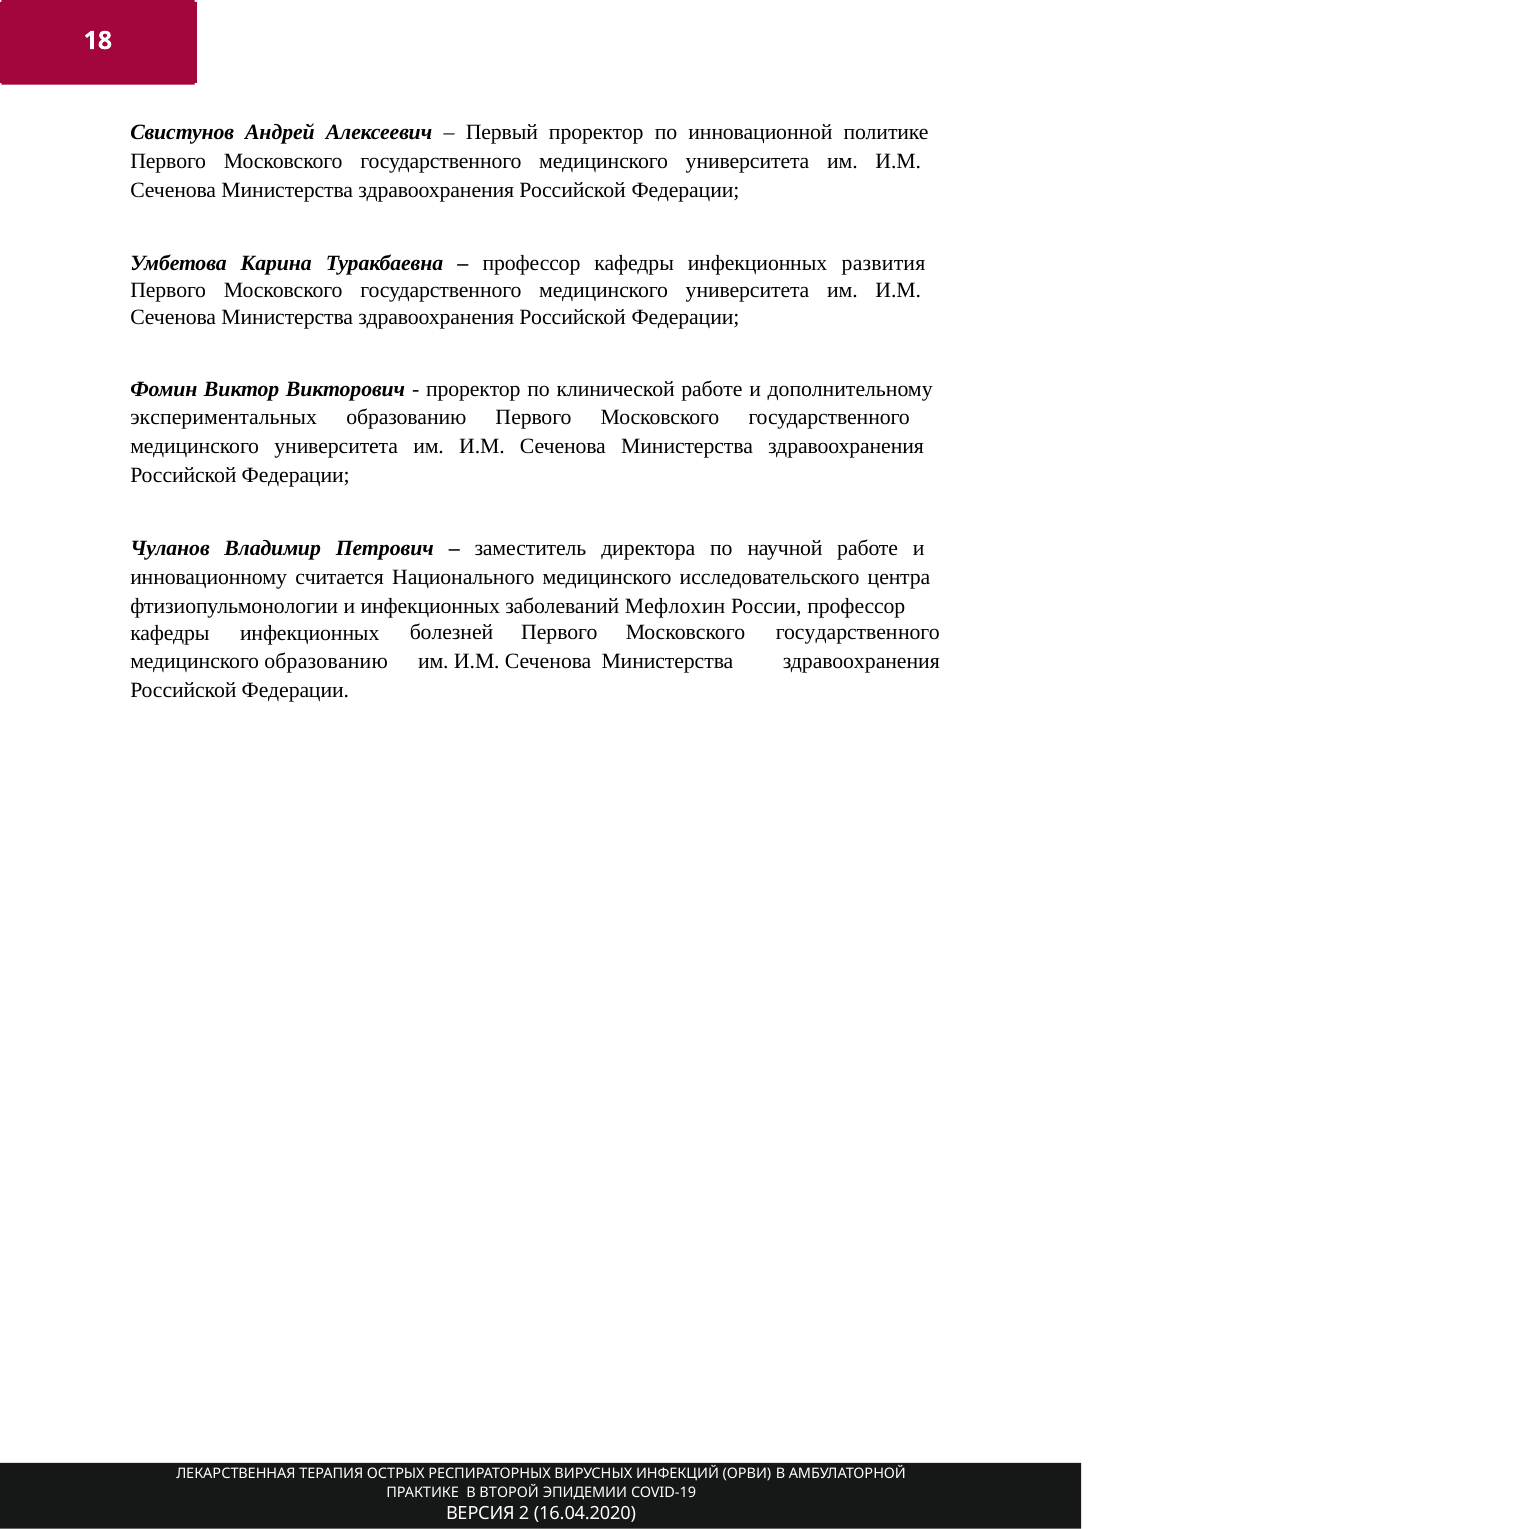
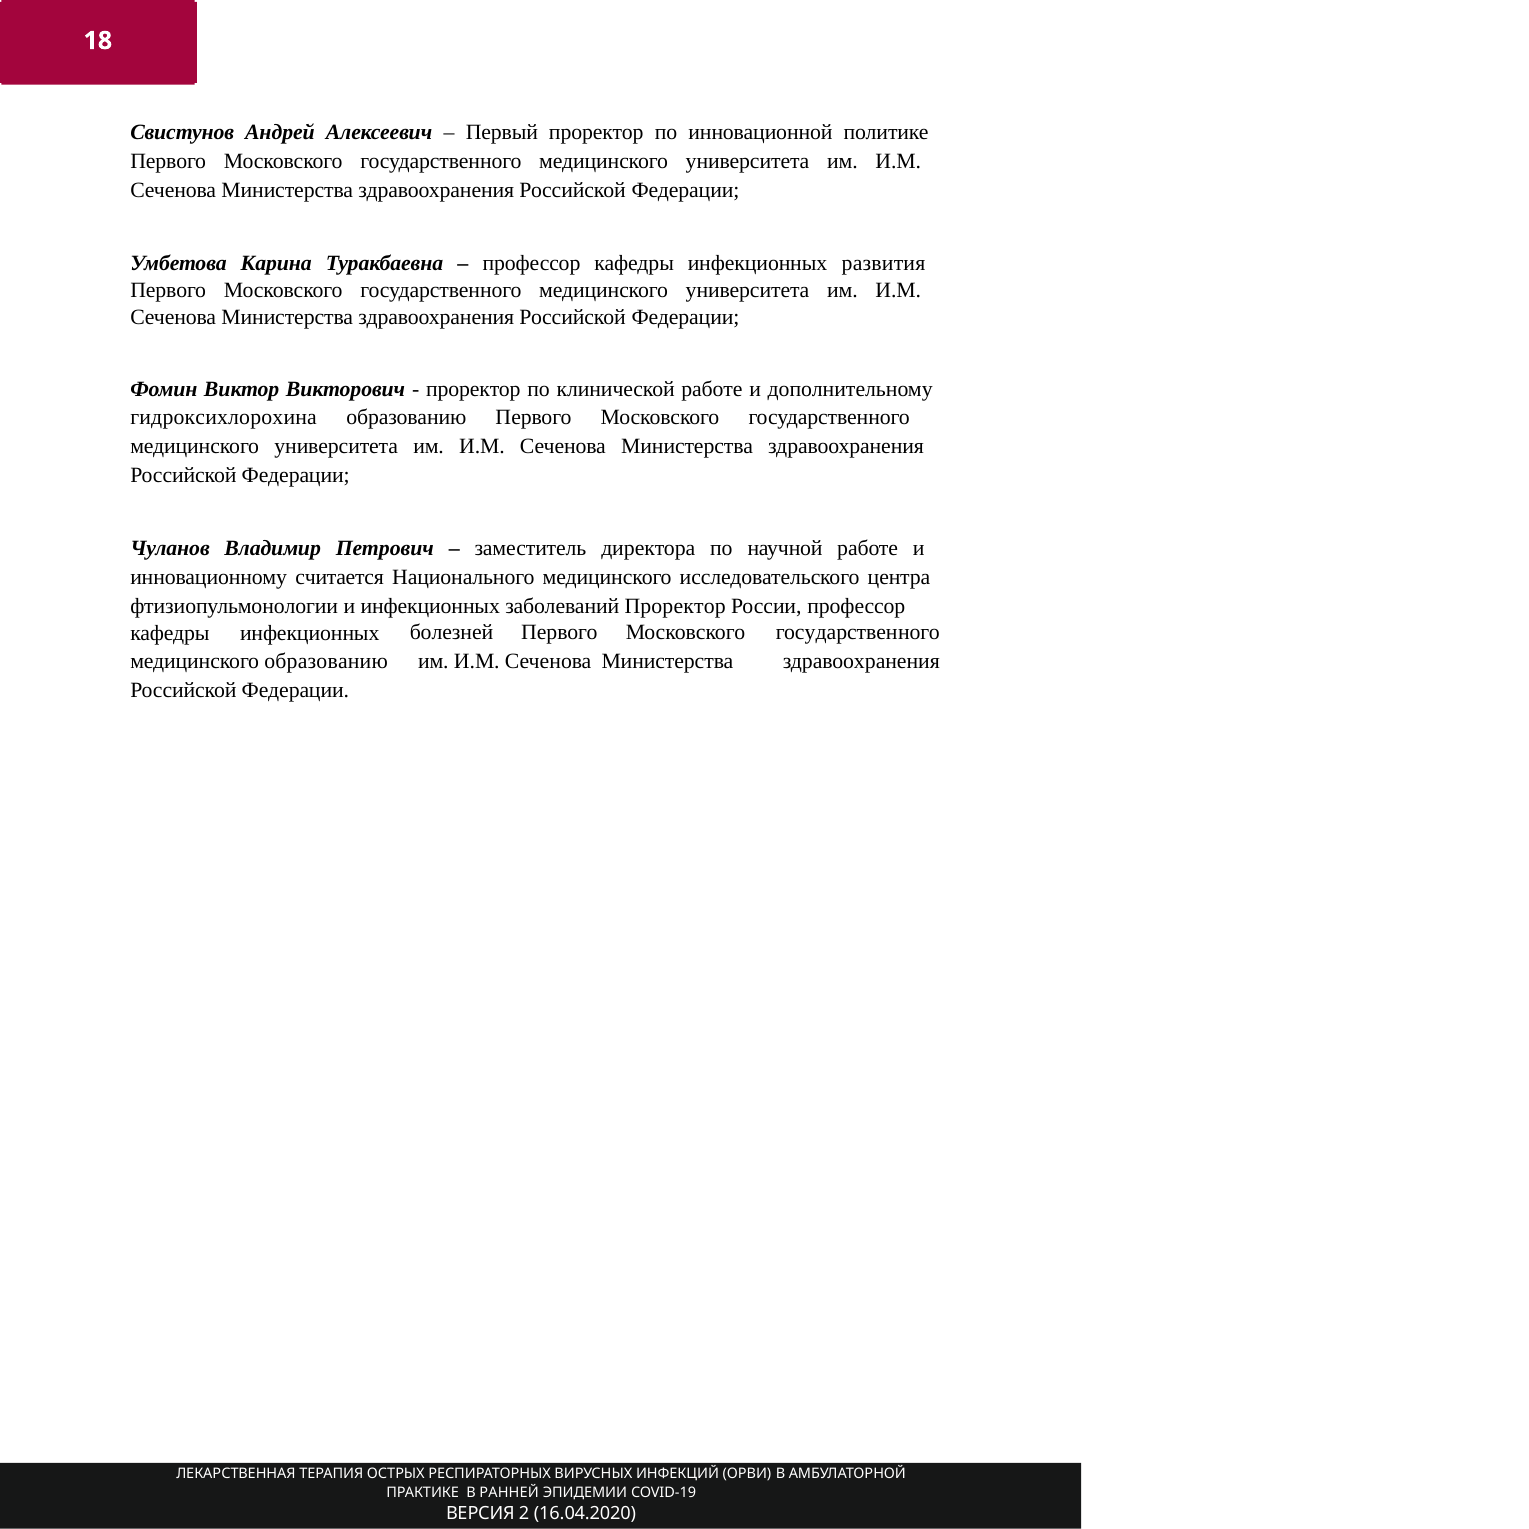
экспериментальных: экспериментальных -> гидроксихлорохина (224, 418)
заболеваний Мефлохин: Мефлохин -> Проректор (675, 606)
ВТОРОЙ: ВТОРОЙ -> РАННЕЙ (509, 1492)
